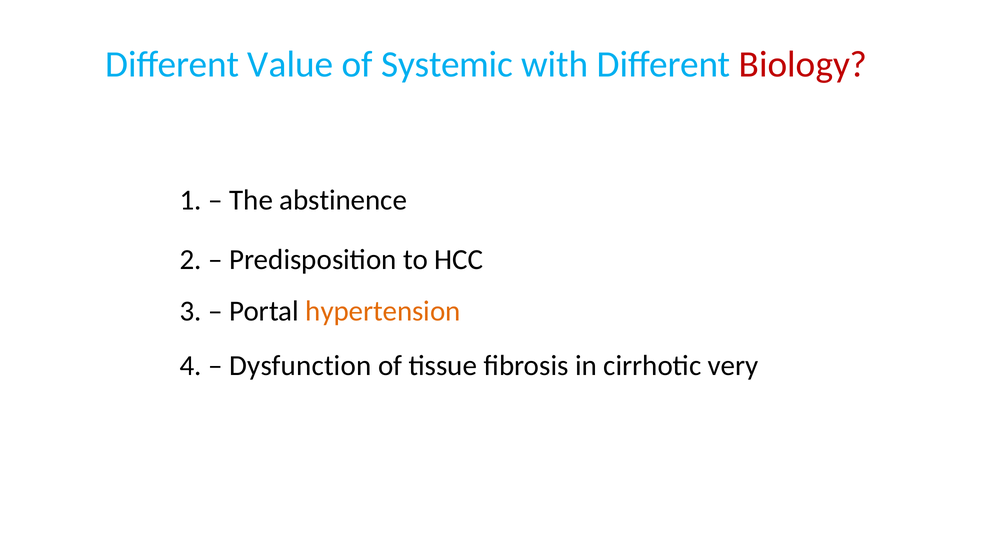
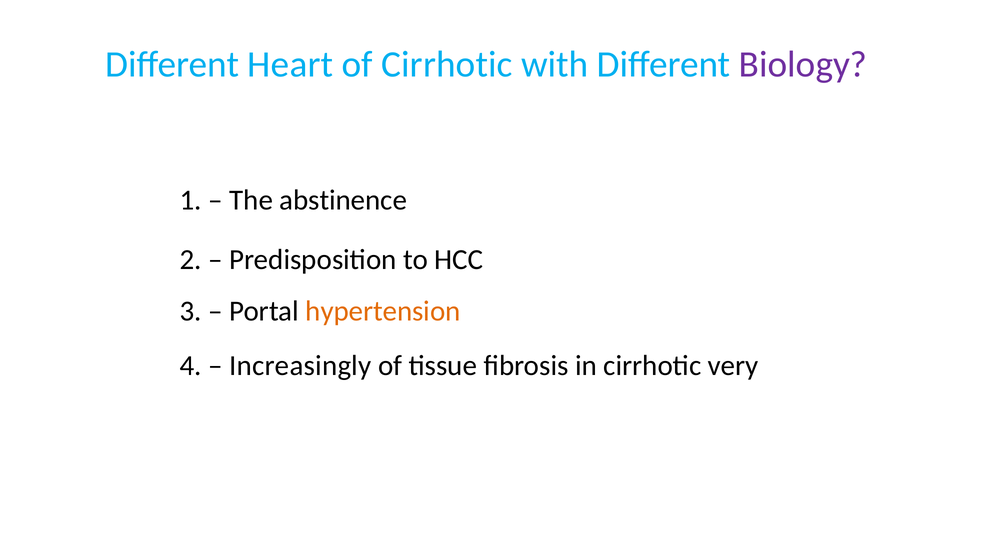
Value: Value -> Heart (290, 65)
of Systemic: Systemic -> Cirrhotic (447, 65)
Biology colour: red -> purple (803, 65)
Dysfunction: Dysfunction -> Increasingly (300, 365)
